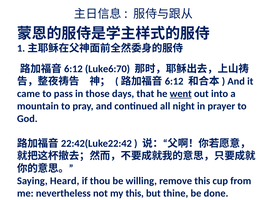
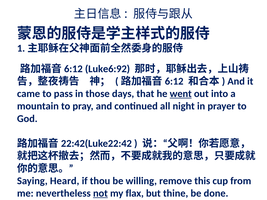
Luke6:70: Luke6:70 -> Luke6:92 (107, 69)
not underline: none -> present (100, 194)
my this: this -> flax (135, 194)
